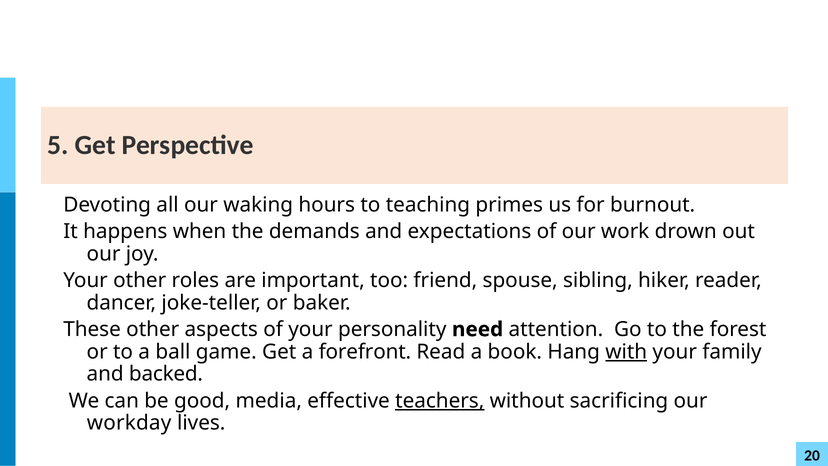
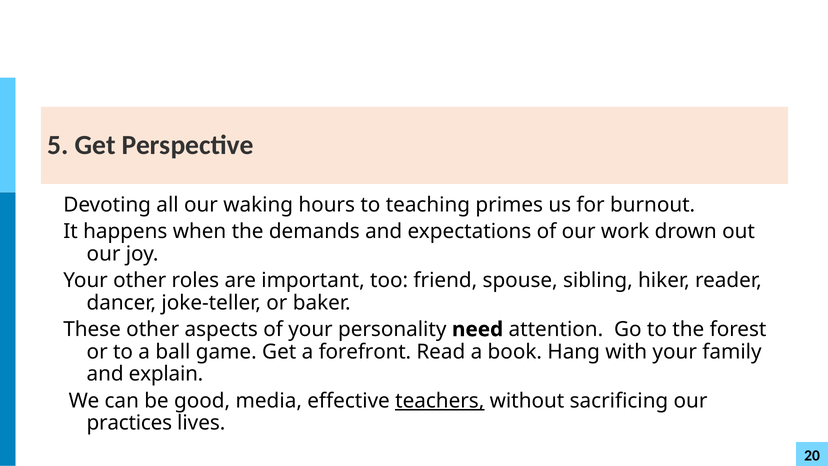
with underline: present -> none (626, 352)
backed: backed -> explain (166, 374)
workday: workday -> practices (129, 423)
